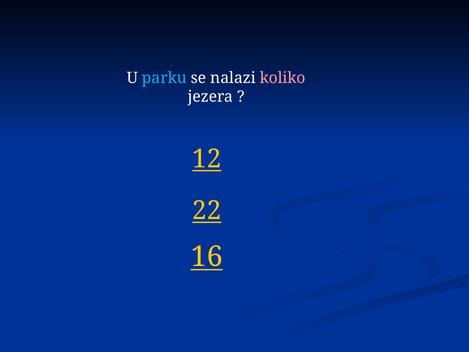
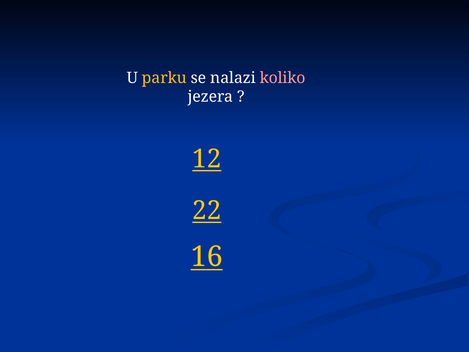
parku colour: light blue -> yellow (164, 78)
